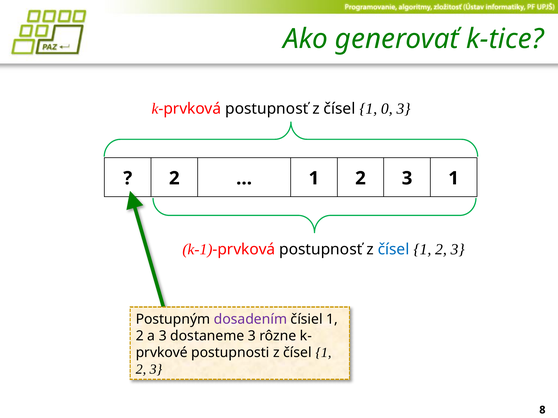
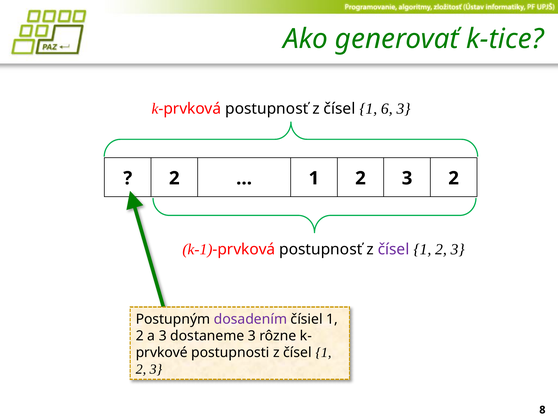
0: 0 -> 6 (387, 109)
3 1: 1 -> 2 (454, 178)
čísel colour: blue -> purple (394, 250)
